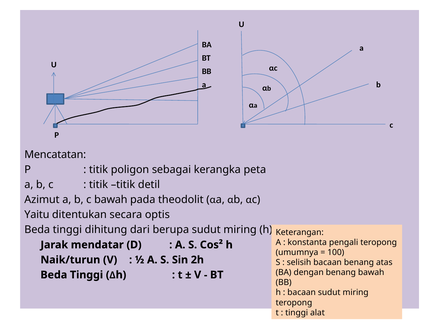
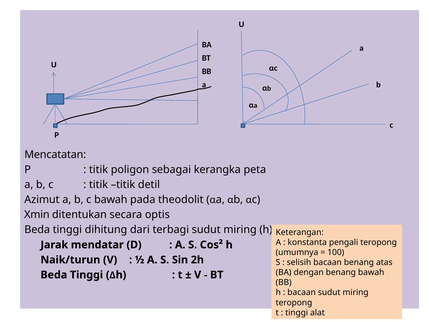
Yaitu: Yaitu -> Xmin (37, 215)
berupa: berupa -> terbagi (171, 230)
